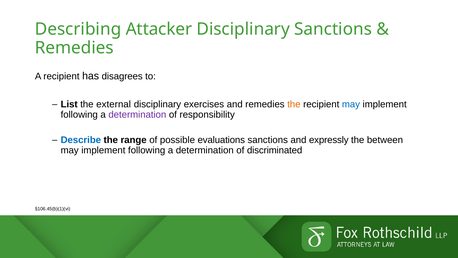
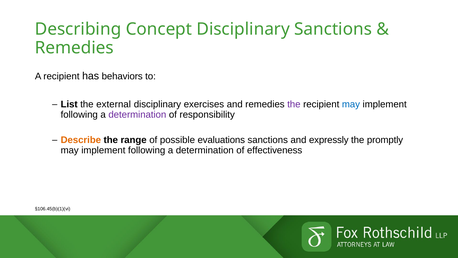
Attacker: Attacker -> Concept (159, 29)
disagrees: disagrees -> behaviors (122, 76)
the colour: orange -> purple (294, 104)
Describe colour: blue -> orange (81, 140)
between: between -> promptly (385, 140)
discriminated: discriminated -> effectiveness (275, 150)
